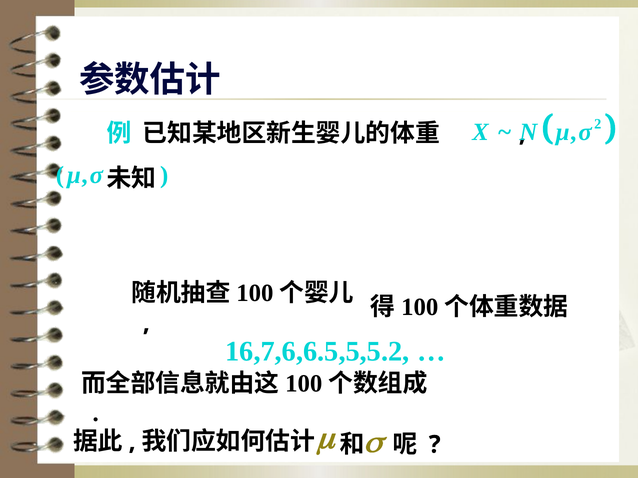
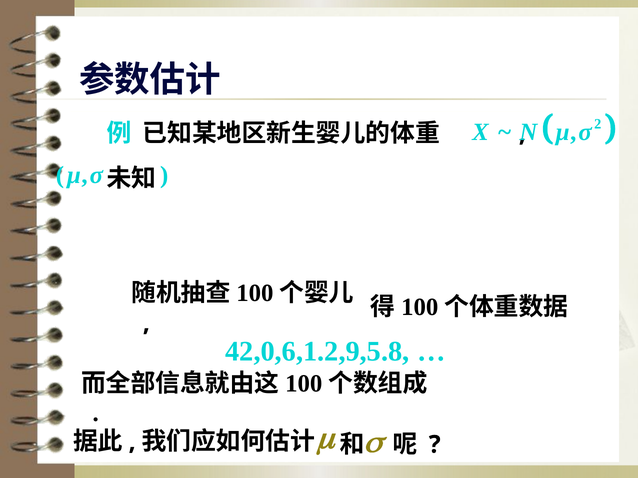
16,7,6,6.5,5,5.2: 16,7,6,6.5,5,5.2 -> 42,0,6,1.2,9,5.8 (317, 352)
